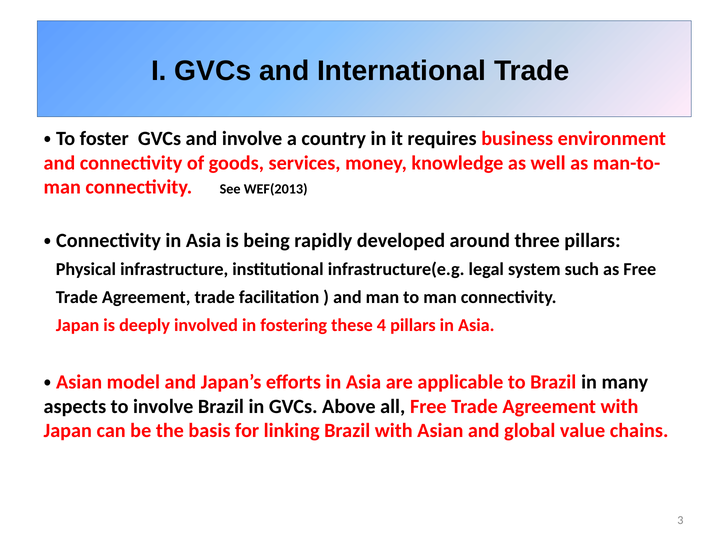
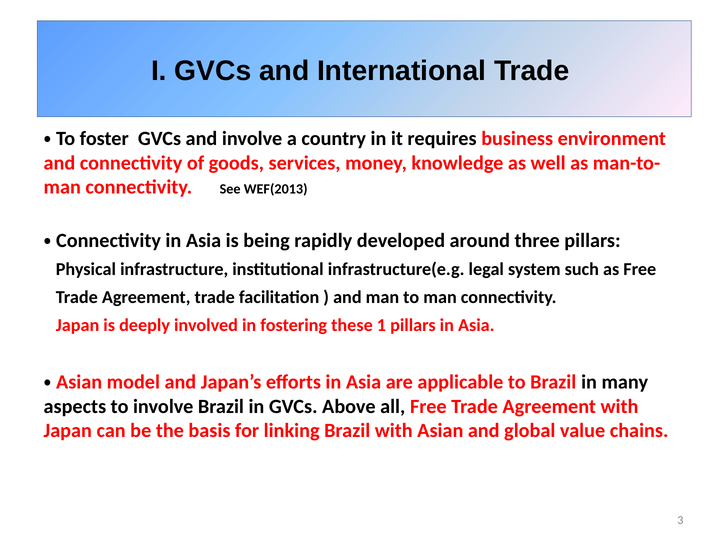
4: 4 -> 1 (381, 325)
